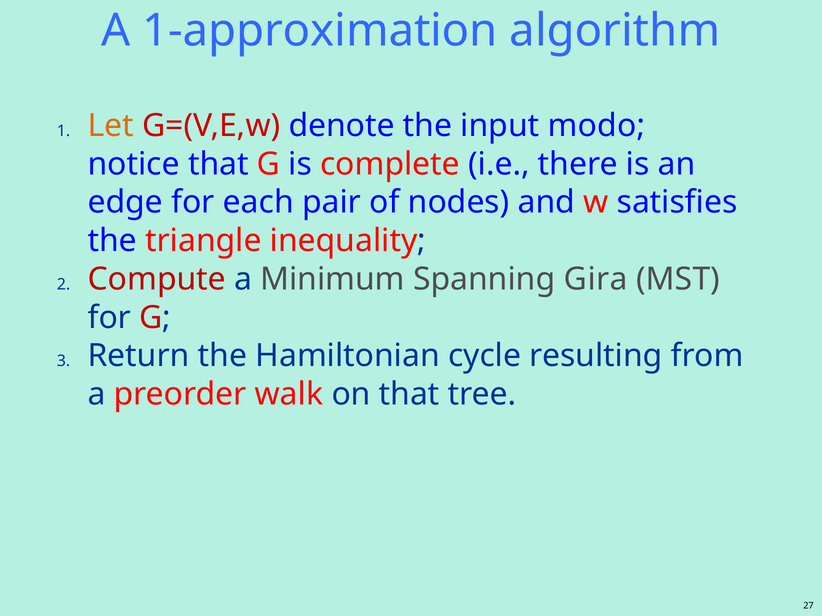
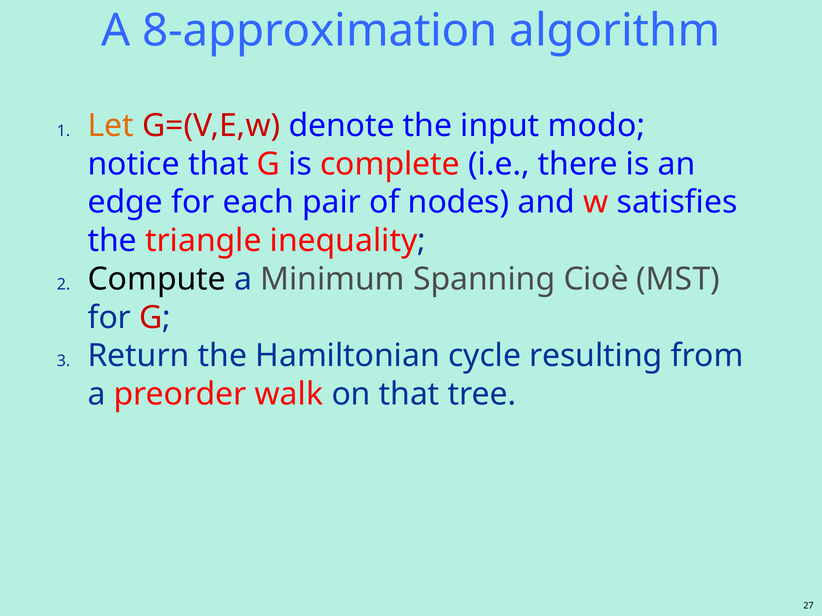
1-approximation: 1-approximation -> 8-approximation (320, 31)
Compute colour: red -> black (157, 279)
Gira: Gira -> Cioè (596, 279)
